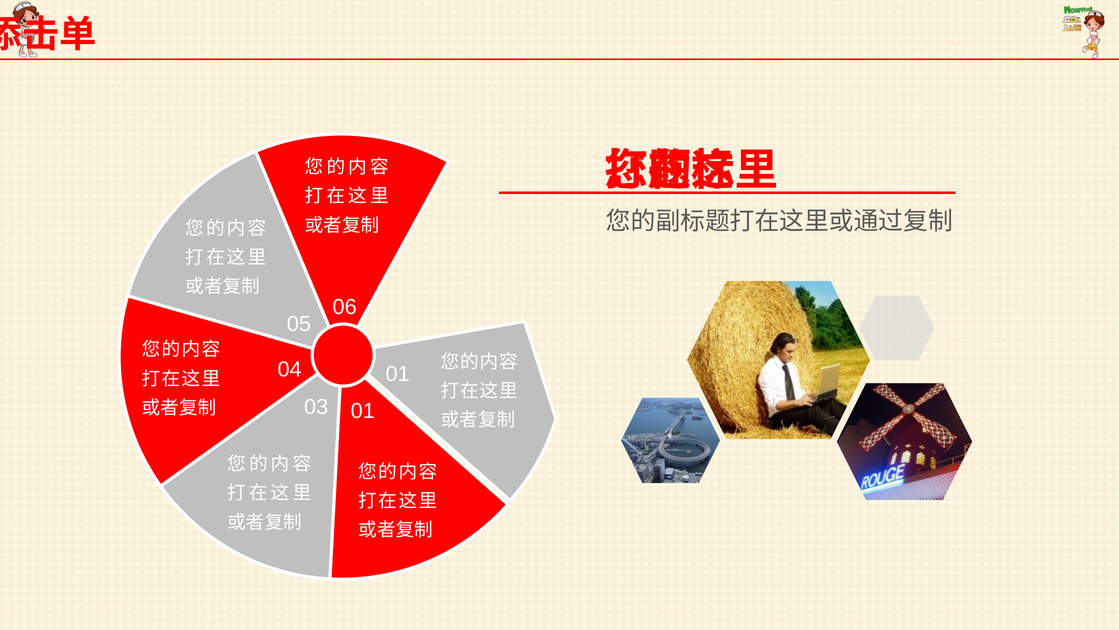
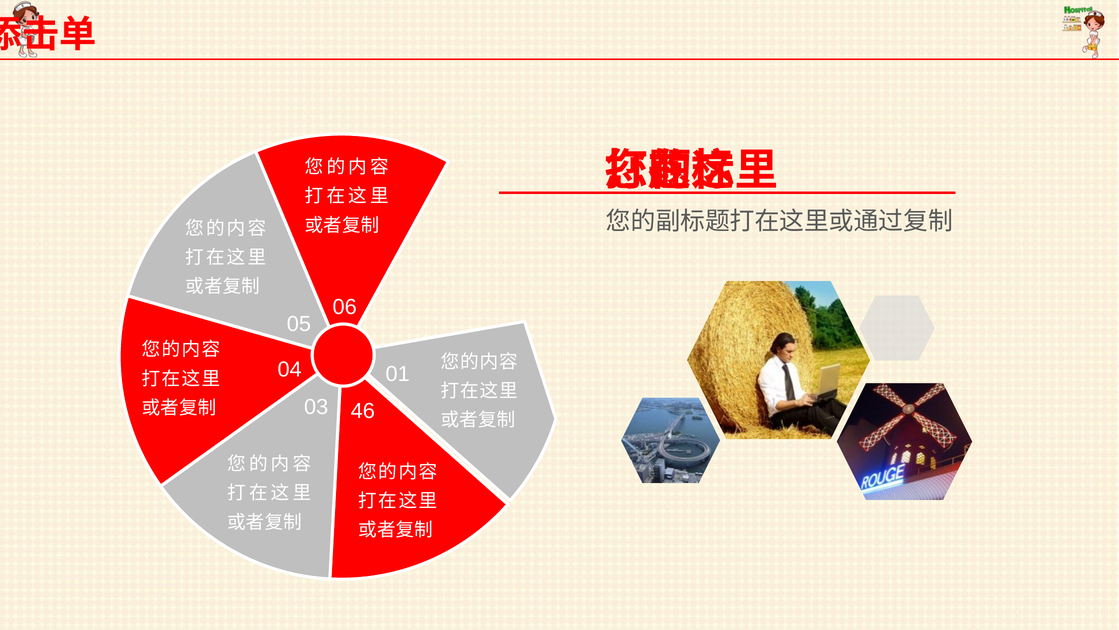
03 01: 01 -> 46 (363, 411)
